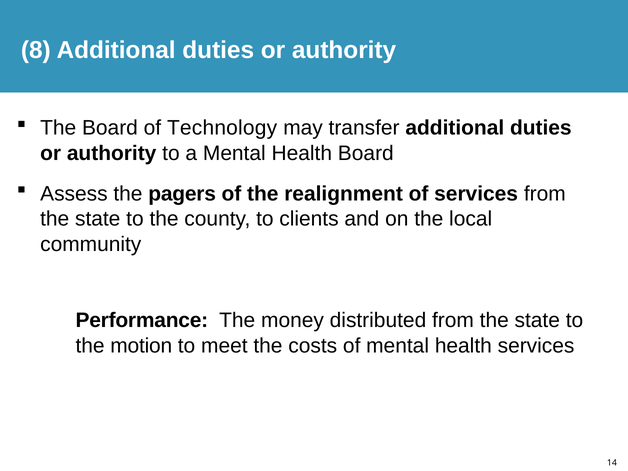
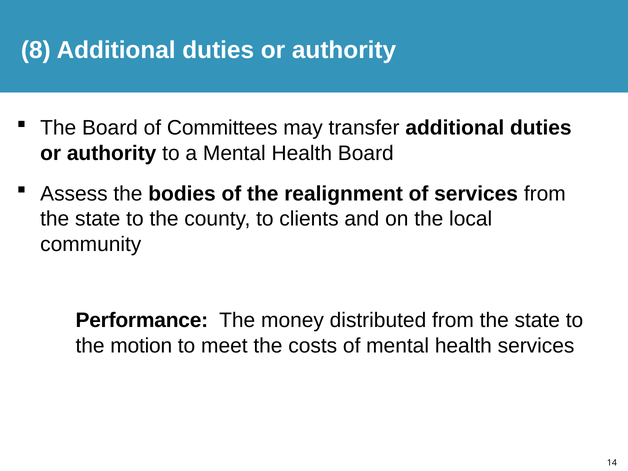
Technology: Technology -> Committees (222, 128)
pagers: pagers -> bodies (182, 194)
